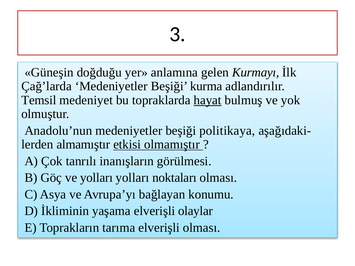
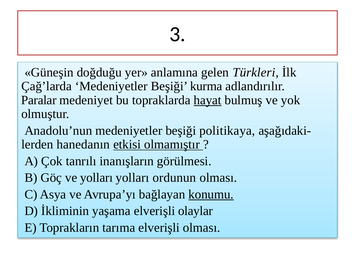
Kurmayı: Kurmayı -> Türkleri (256, 72)
Temsil: Temsil -> Paralar (39, 100)
almamıştır: almamıştır -> hanedanın (83, 145)
noktaları: noktaları -> ordunun (174, 178)
konumu underline: none -> present (211, 195)
